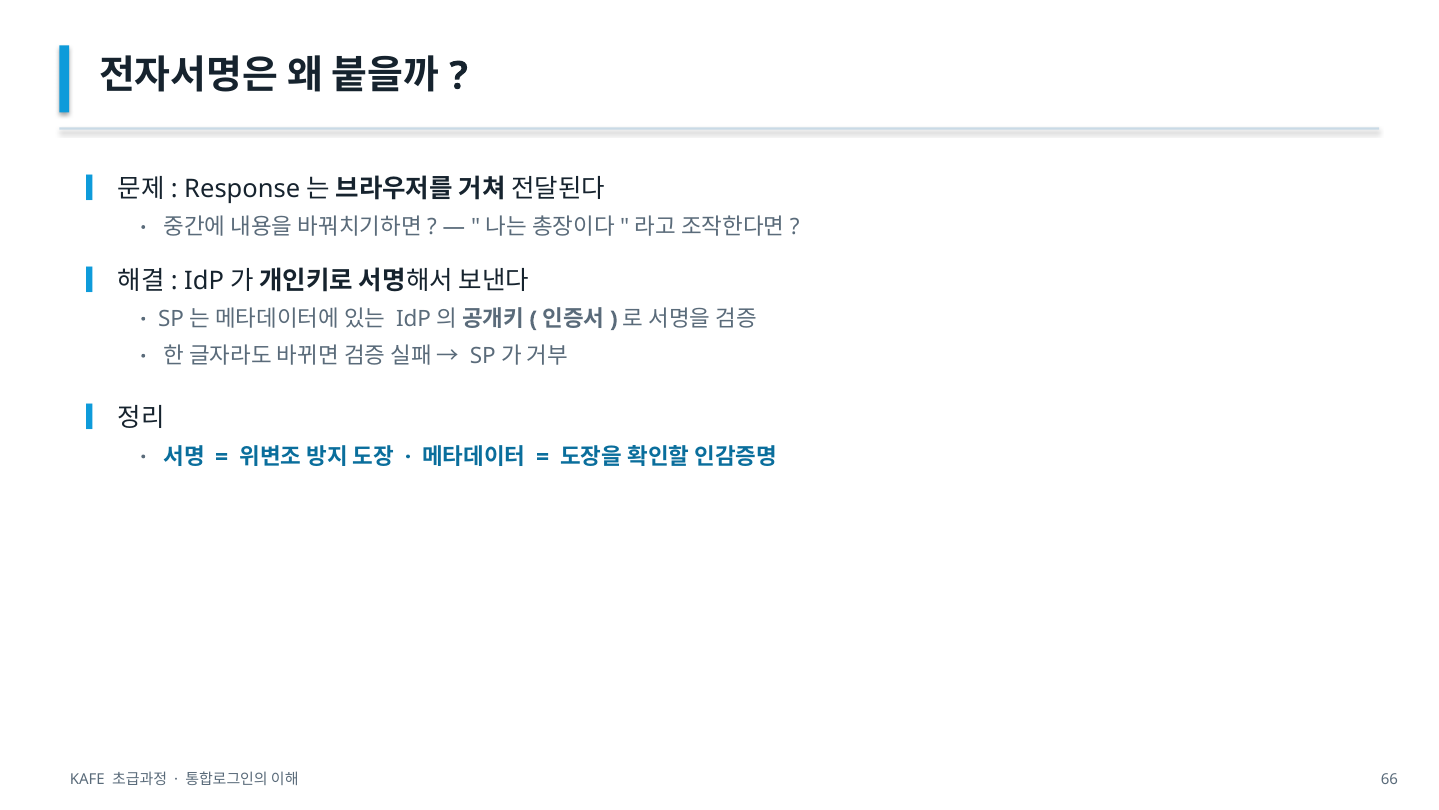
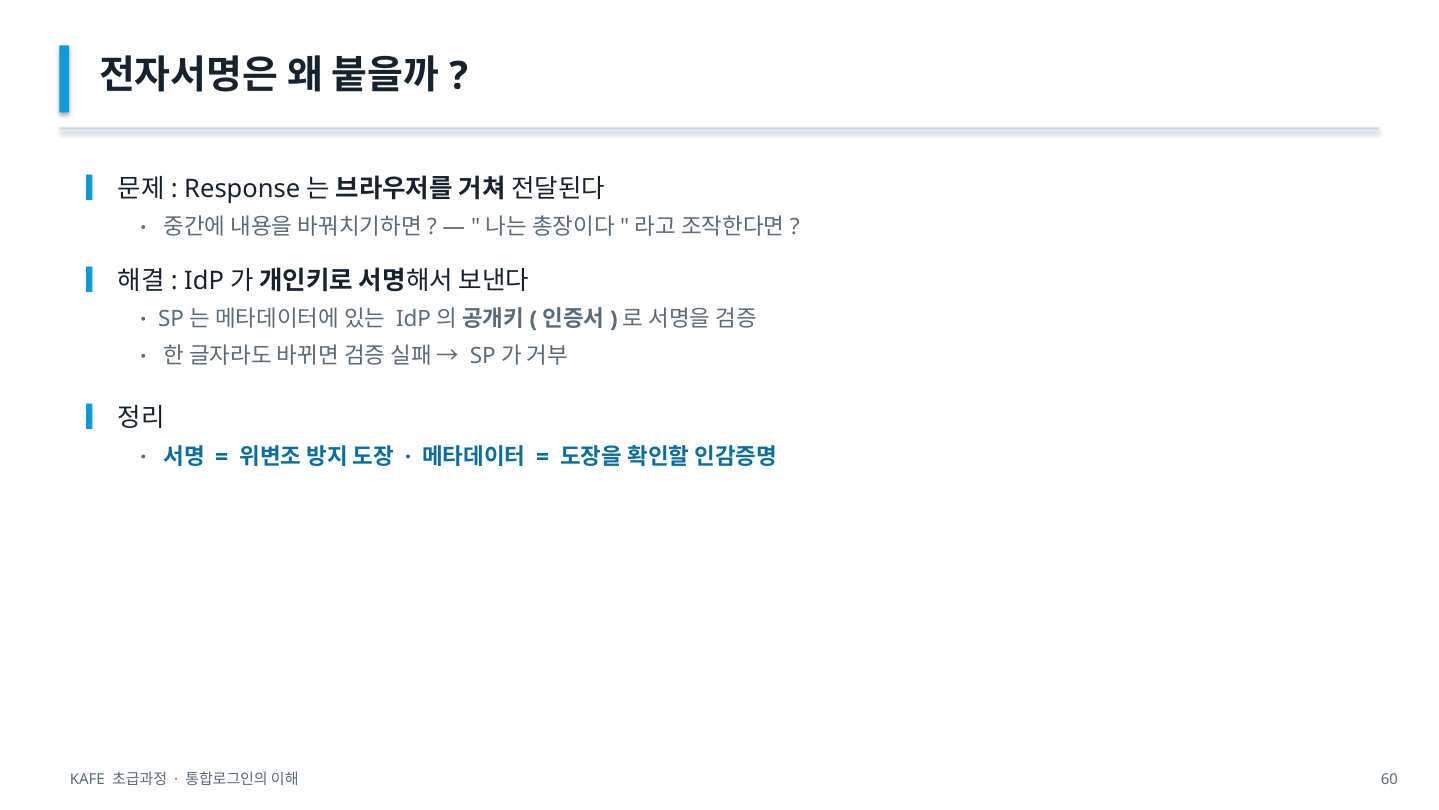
66: 66 -> 60 (1389, 779)
